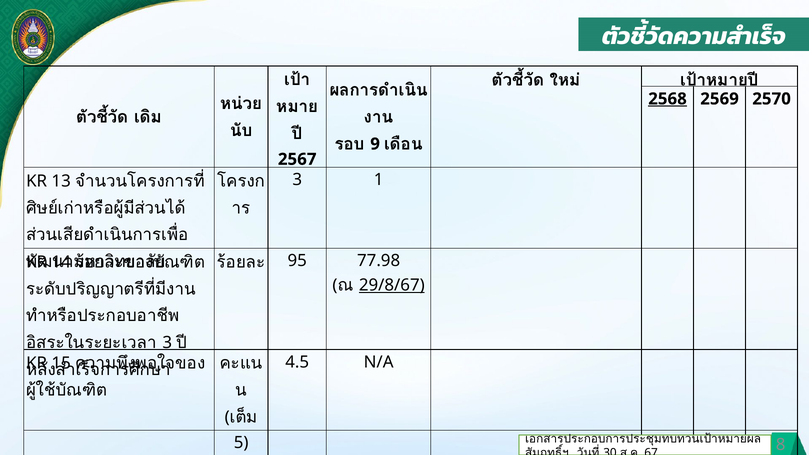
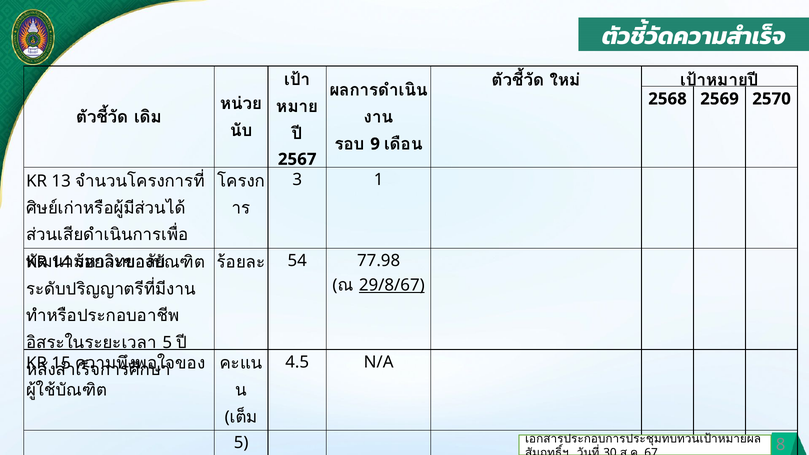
2568 underline: present -> none (668, 99)
95: 95 -> 54 (297, 261)
3: 3 -> 5 (167, 343)
